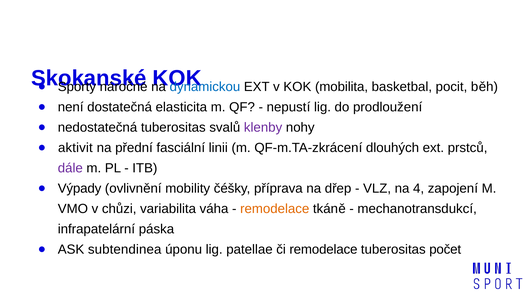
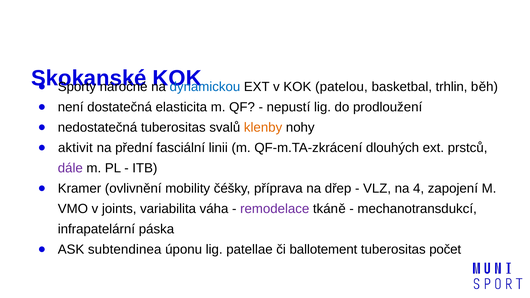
mobilita: mobilita -> patelou (341, 87)
pocit: pocit -> trhlin (452, 87)
klenby colour: purple -> orange (263, 128)
Výpady: Výpady -> Kramer (79, 189)
chůzi: chůzi -> joints (119, 209)
remodelace colour: orange -> purple (275, 209)
či remodelace: remodelace -> ballotement (323, 250)
